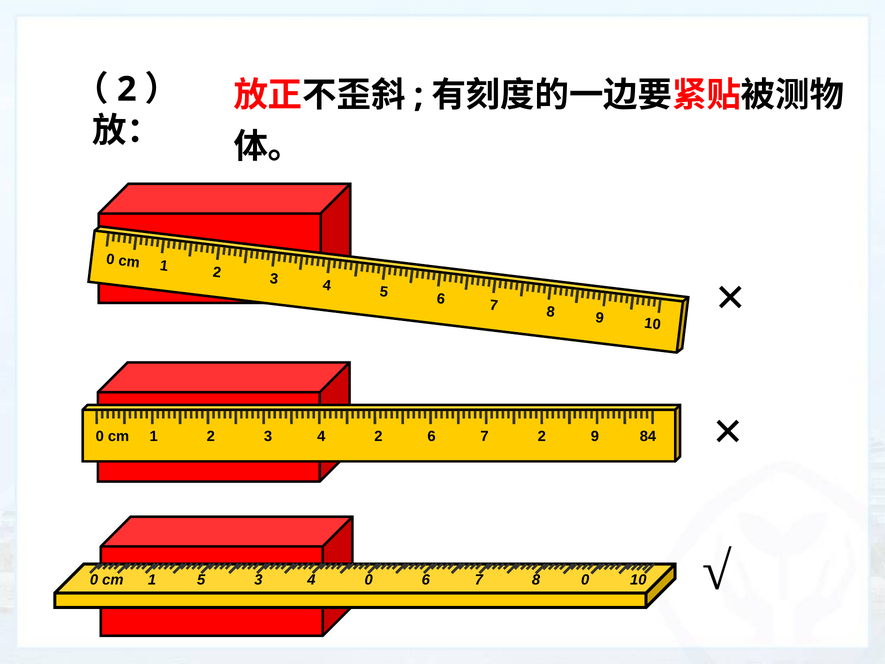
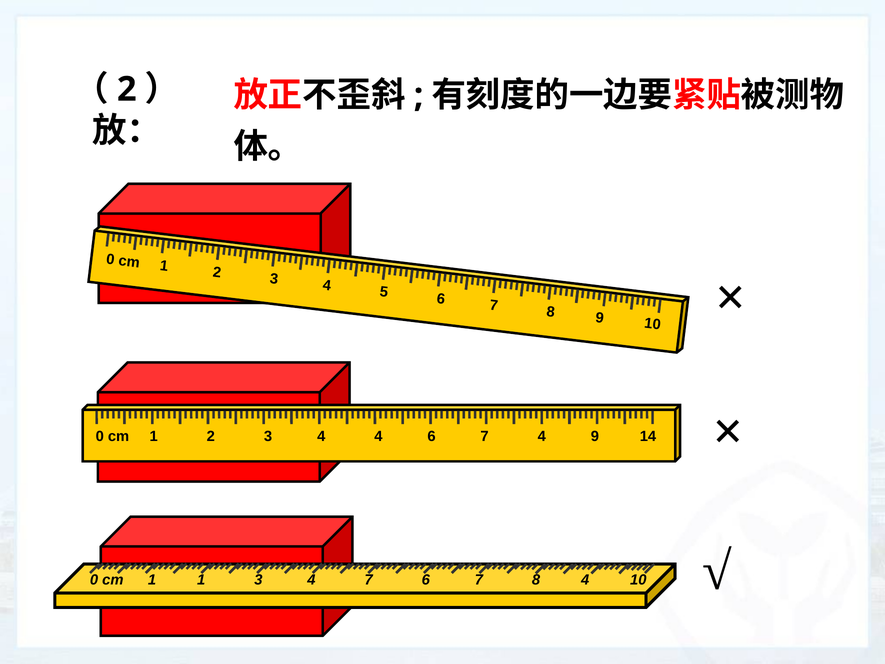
4 2: 2 -> 4 (378, 436)
7 2: 2 -> 4 (542, 436)
84: 84 -> 14 (648, 436)
1 5: 5 -> 1 (201, 579)
4 0: 0 -> 7 (369, 579)
8 0: 0 -> 4 (585, 579)
